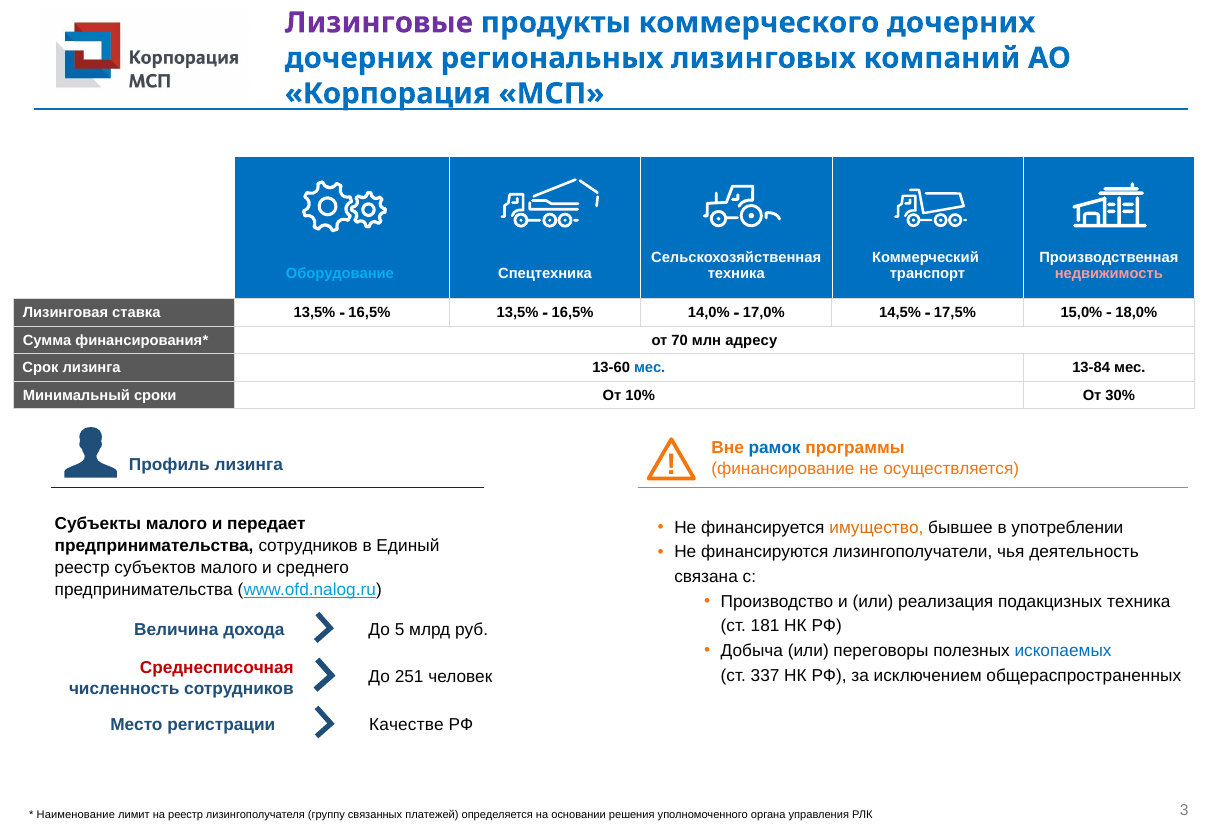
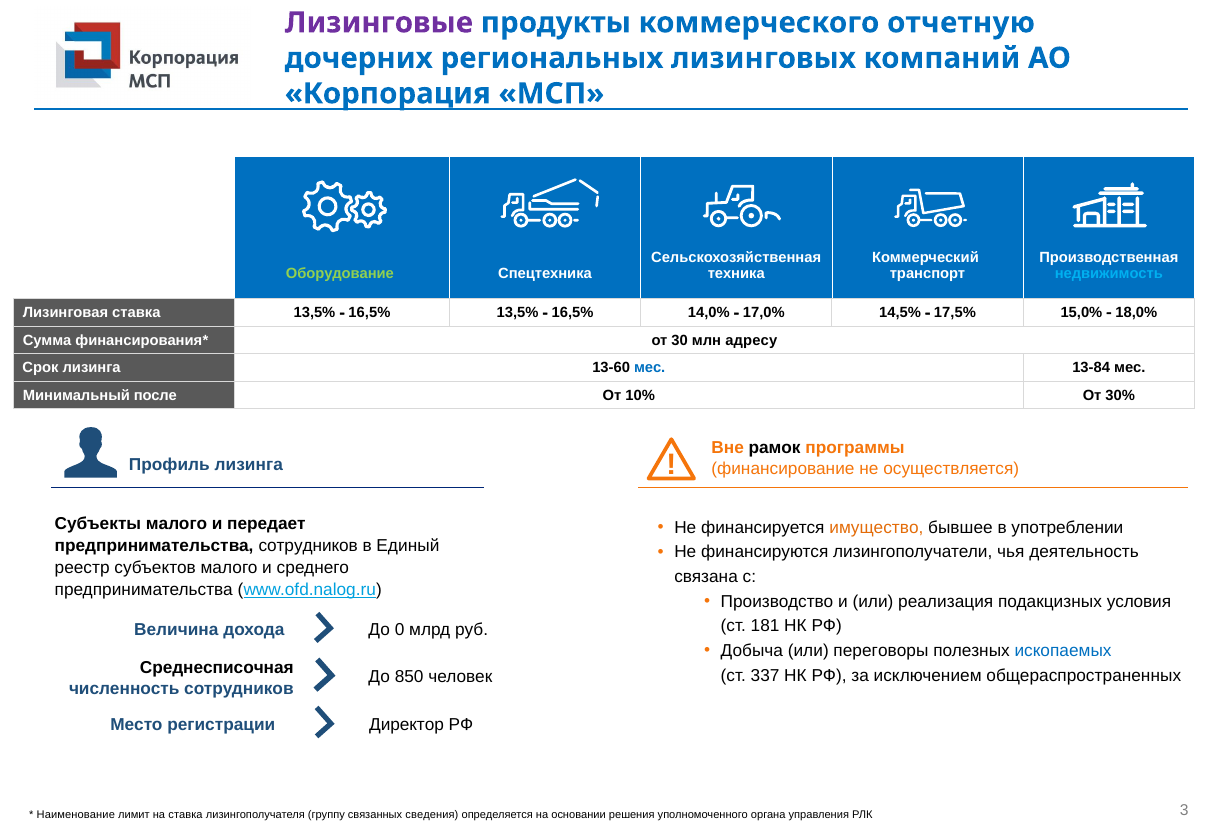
коммерческого дочерних: дочерних -> отчетную (961, 23)
Оборудование colour: light blue -> light green (340, 274)
недвижимость colour: pink -> light blue (1109, 274)
70: 70 -> 30 (680, 341)
сроки: сроки -> после (155, 396)
рамок colour: blue -> black (775, 448)
подакцизных техника: техника -> условия (1139, 602)
5: 5 -> 0 (400, 630)
Среднесписочная colour: red -> black (217, 668)
251: 251 -> 850 (409, 677)
Качестве: Качестве -> Директор (407, 725)
на реестр: реестр -> ставка (185, 815)
платежей: платежей -> сведения (432, 815)
